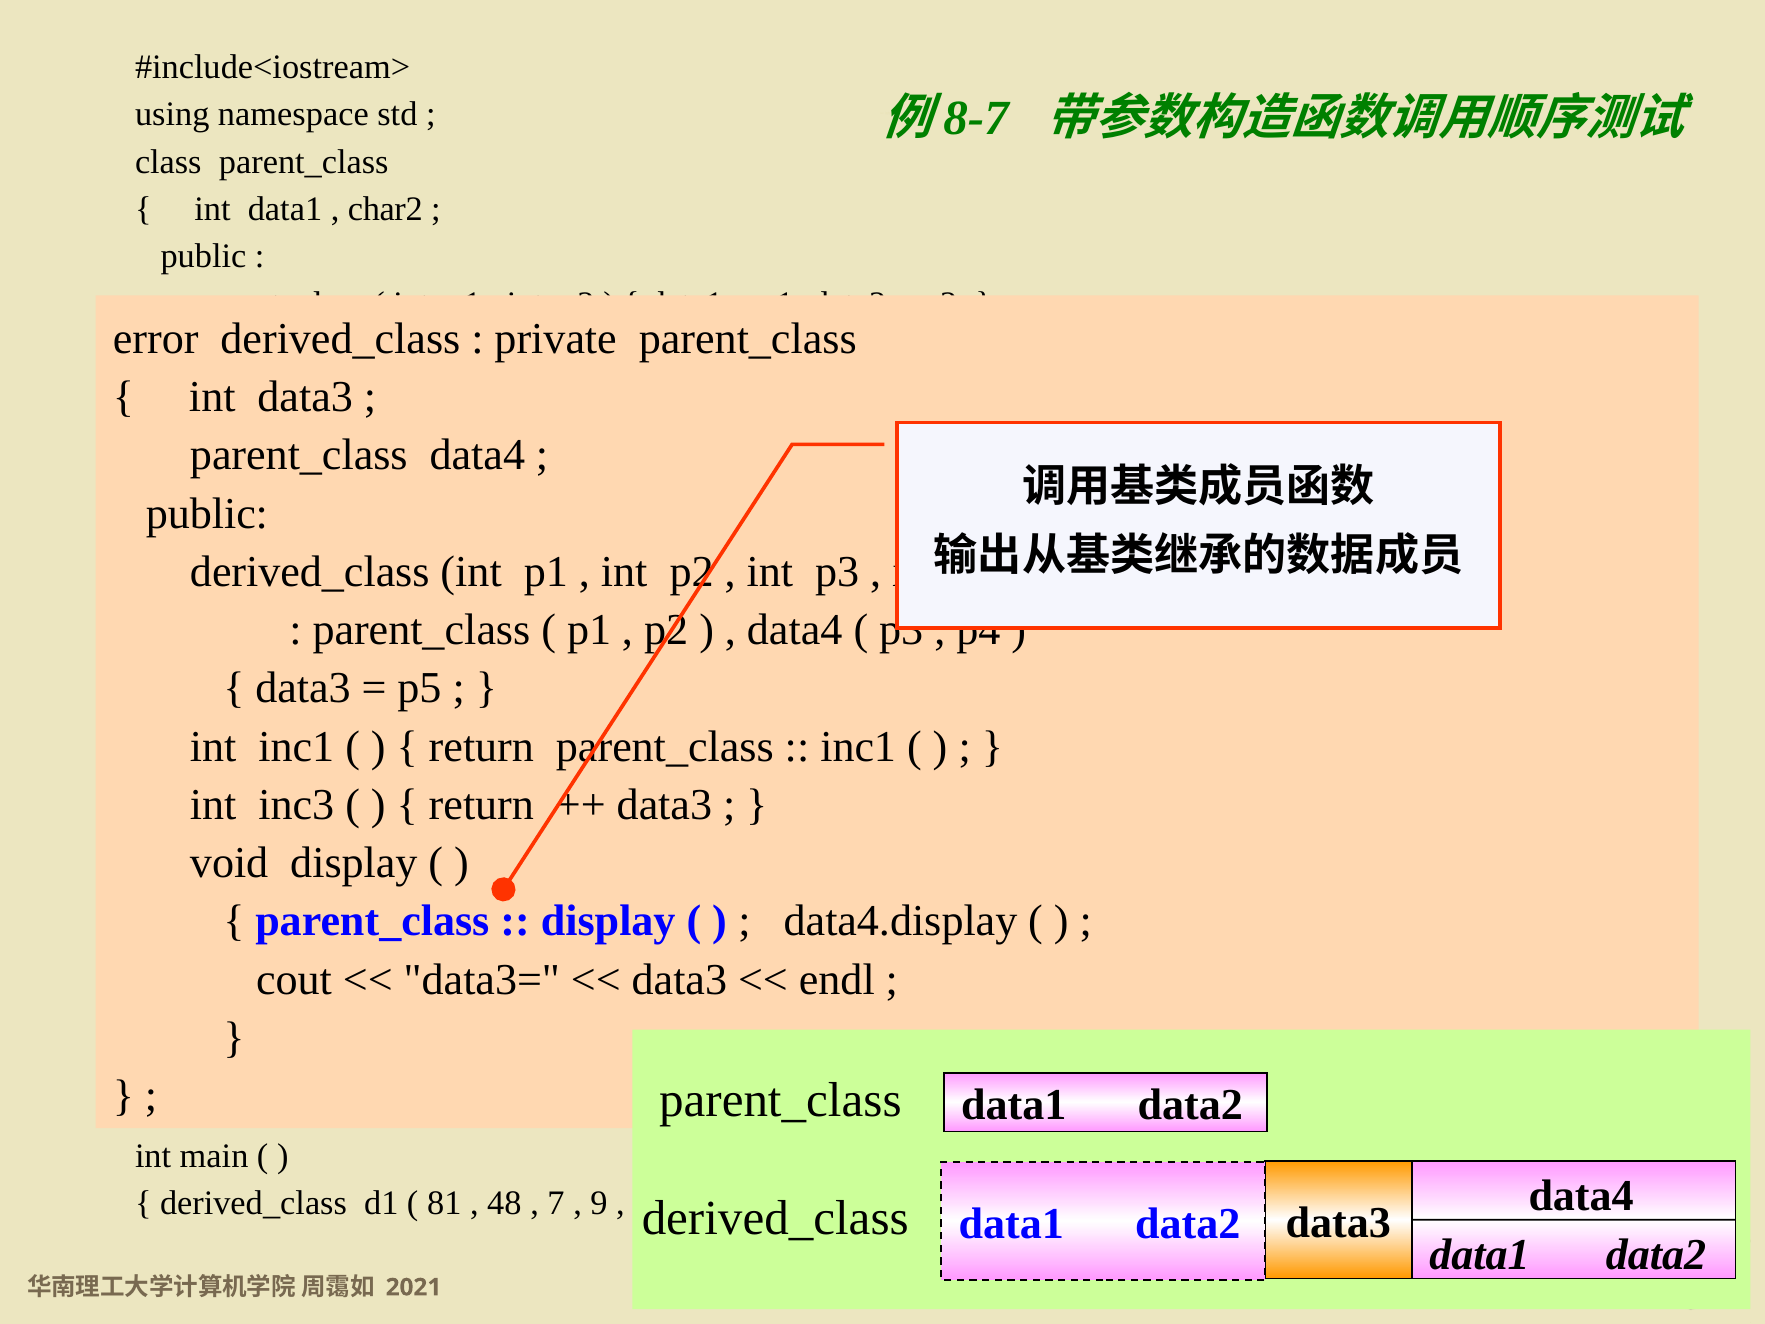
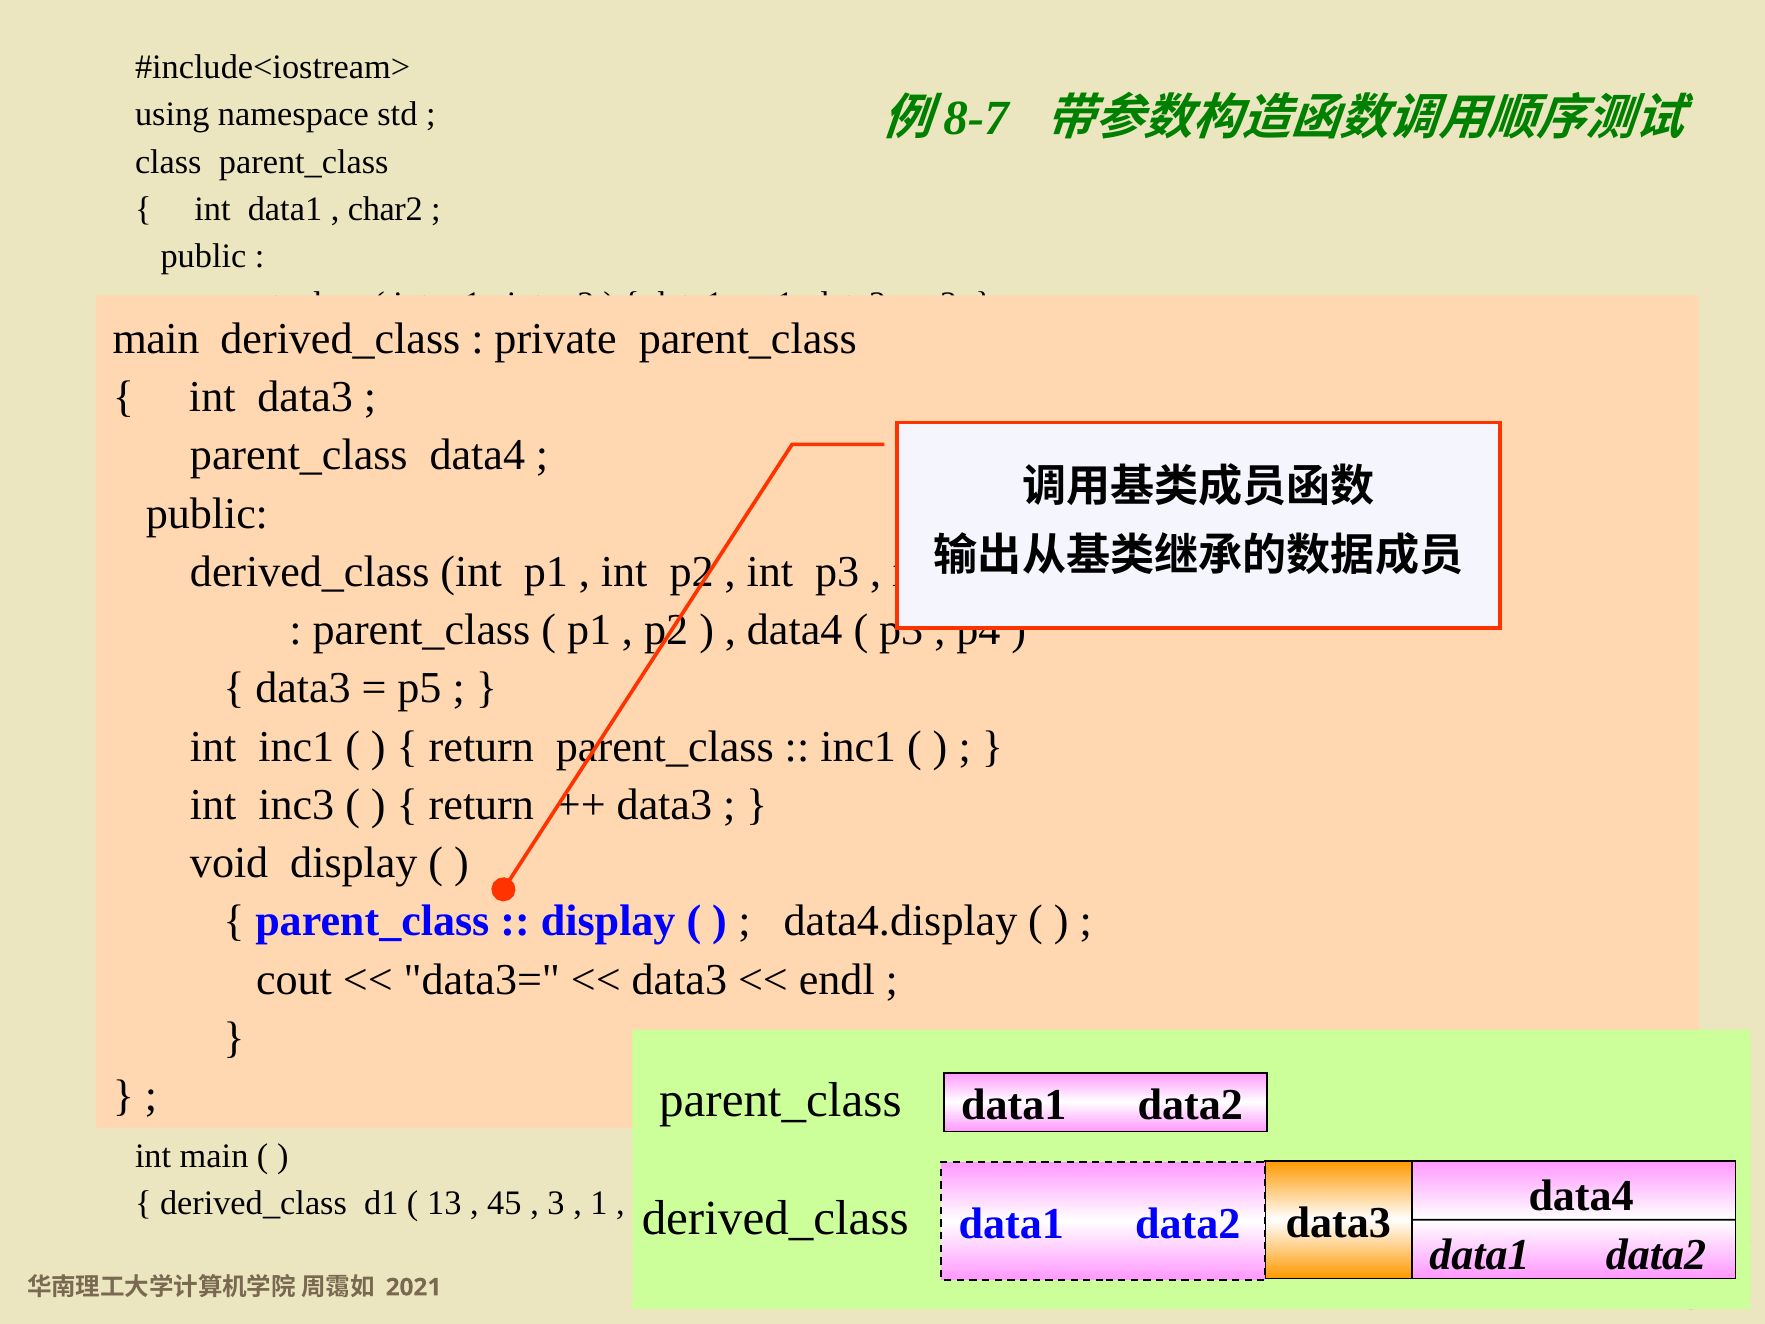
error: error -> main (156, 339)
81: 81 -> 13 (444, 1203)
48: 48 -> 45 (504, 1203)
7: 7 -> 3 (556, 1203)
9: 9 -> 1 (599, 1203)
